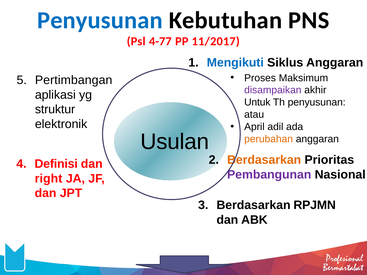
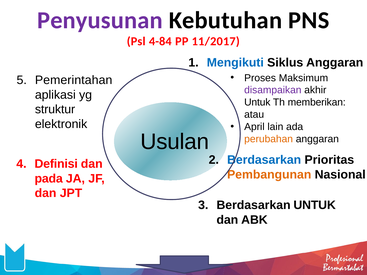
Penyusunan colour: blue -> purple (100, 20)
4-77: 4-77 -> 4-84 (160, 41)
Pertimbangan: Pertimbangan -> Pemerintahan (74, 80)
Th penyusunan: penyusunan -> memberikan (317, 102)
adil: adil -> lain (275, 127)
Berdasarkan colour: orange -> blue (264, 160)
Pembangunan colour: purple -> orange (269, 175)
right: right -> pada (49, 179)
Berdasarkan RPJMN: RPJMN -> UNTUK (315, 205)
